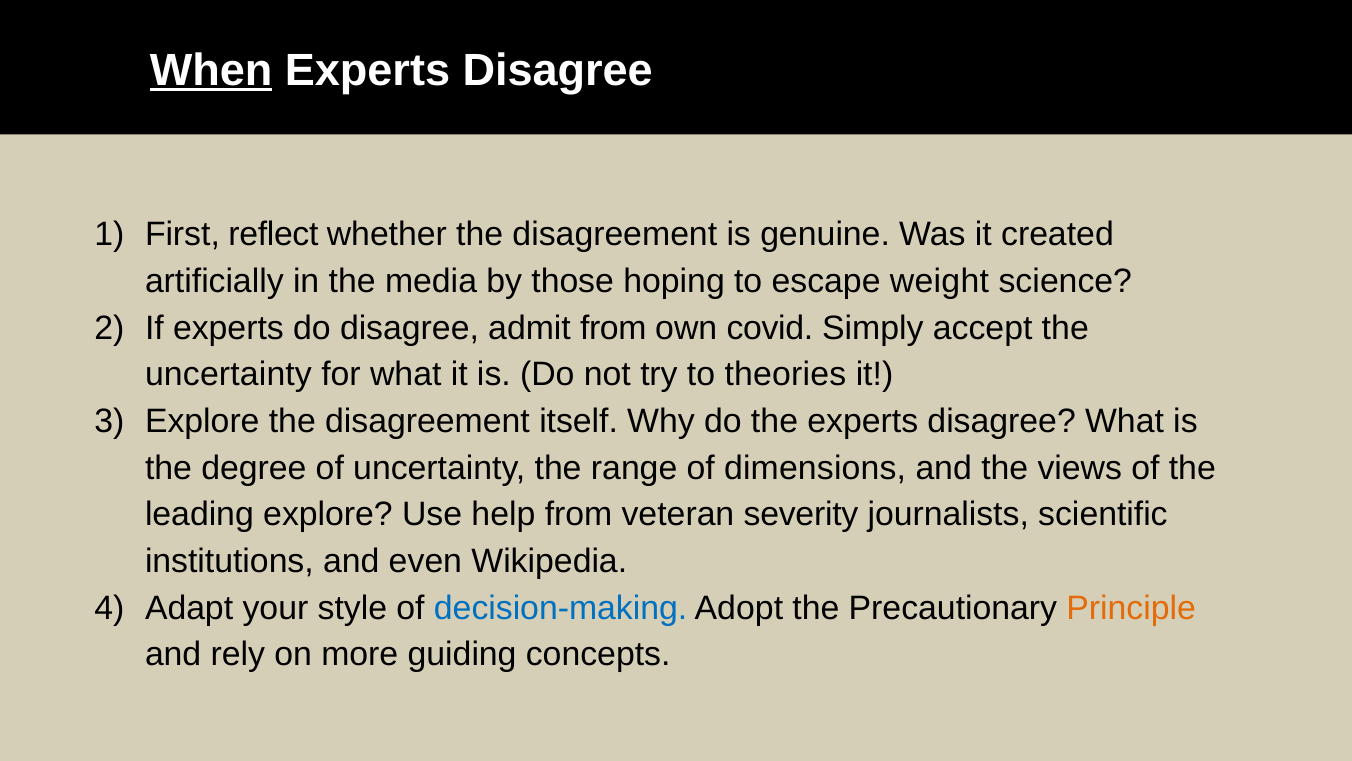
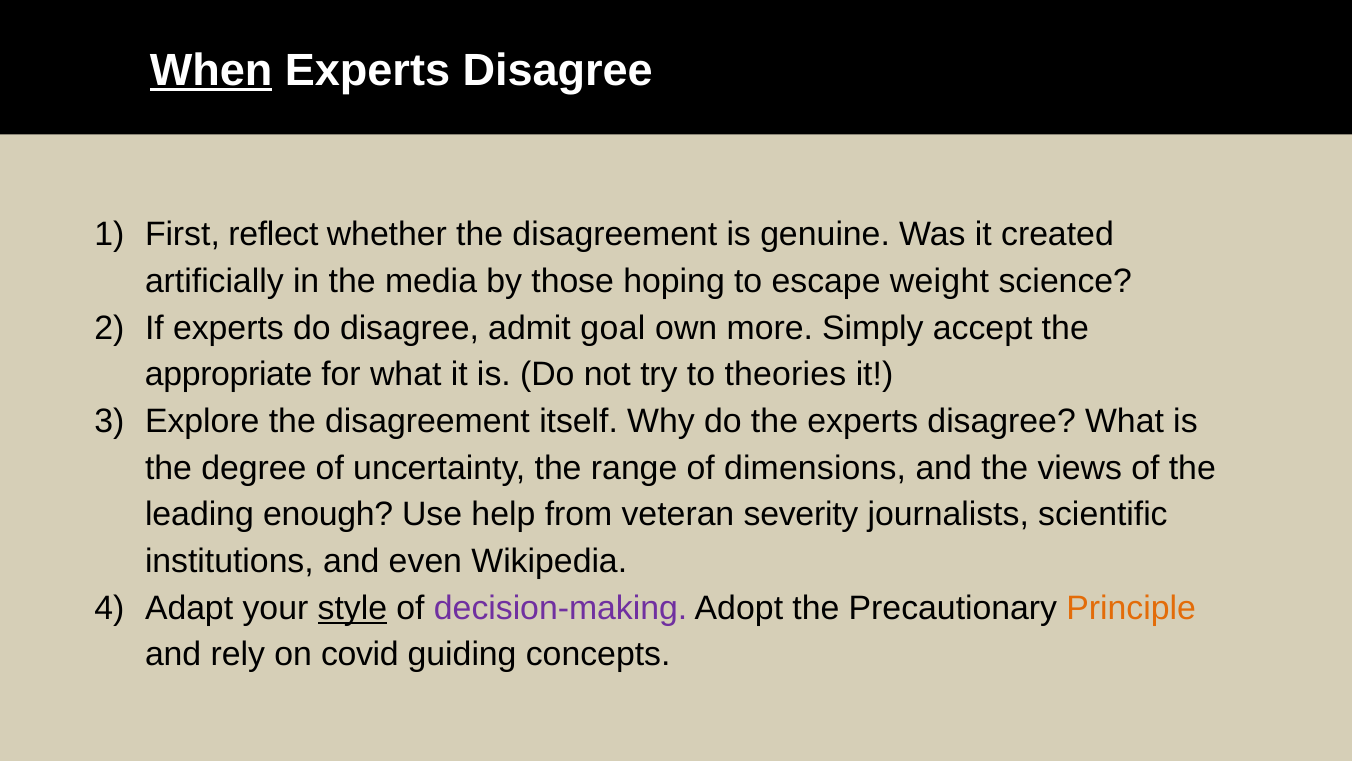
admit from: from -> goal (613, 328)
covid: covid -> more (770, 328)
uncertainty: uncertainty -> appropriate (229, 375)
leading explore: explore -> enough (328, 514)
style underline: none -> present (352, 608)
decision-making colour: blue -> purple (561, 608)
more: more -> covid (360, 654)
